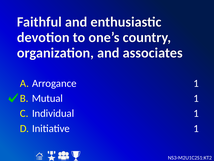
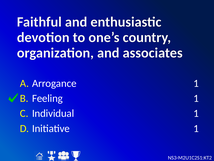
Mutual: Mutual -> Feeling (47, 98)
